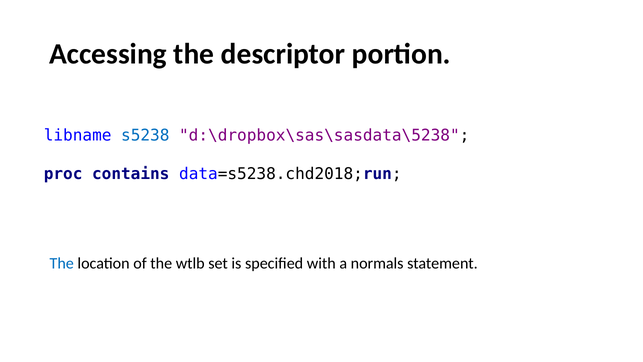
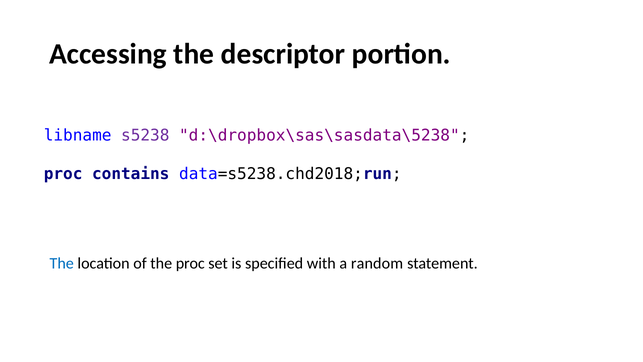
s5238 colour: blue -> purple (145, 135)
the wtlb: wtlb -> proc (190, 263)
normals: normals -> random (377, 263)
